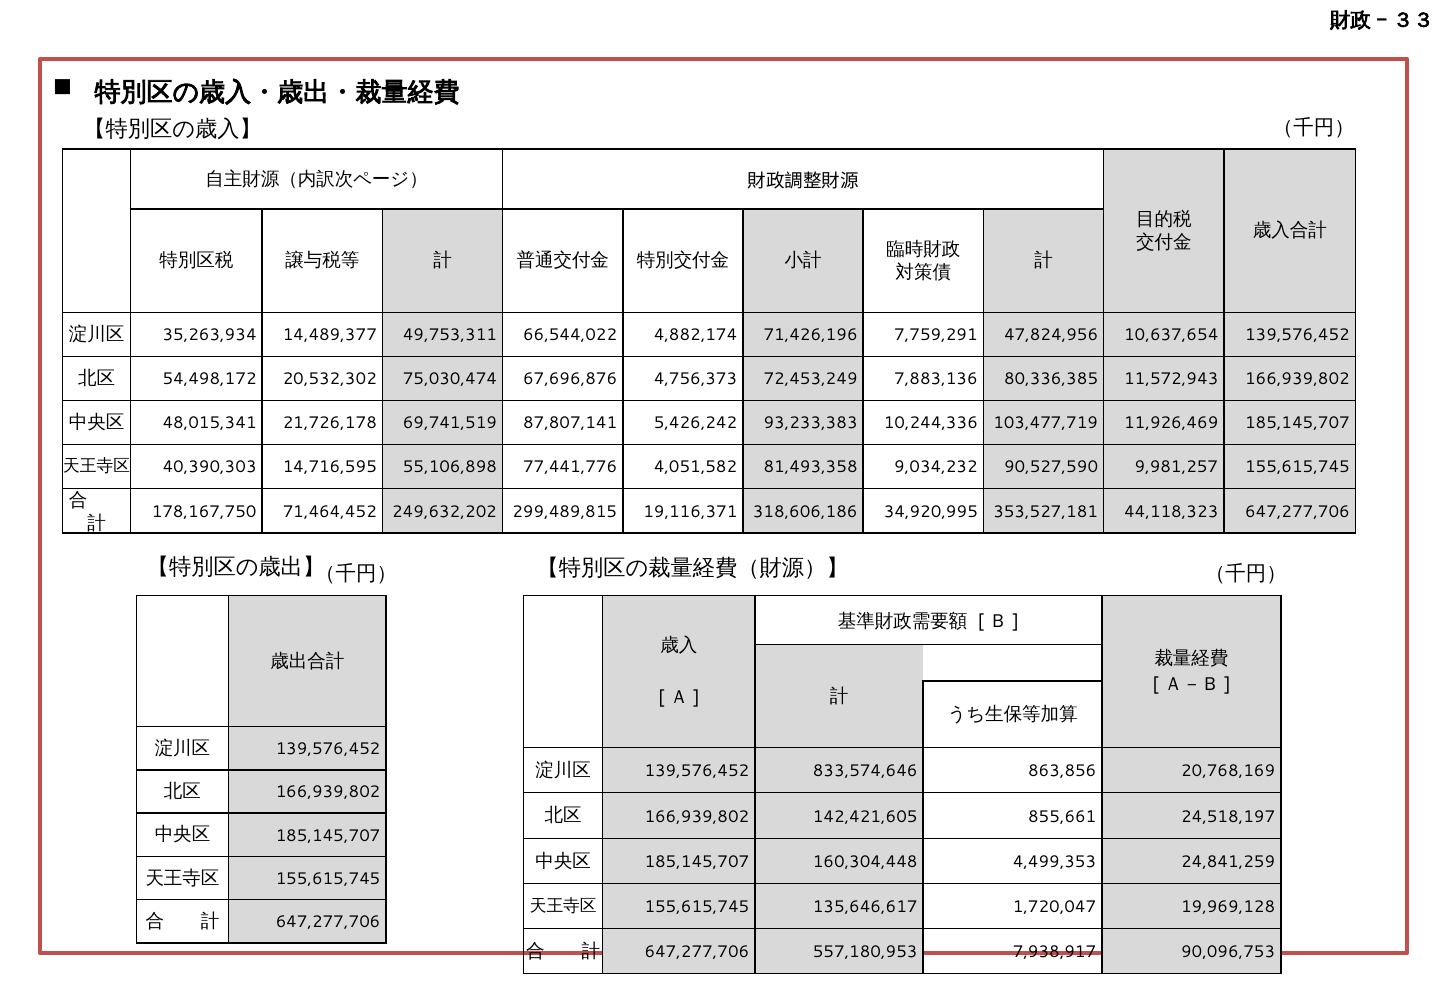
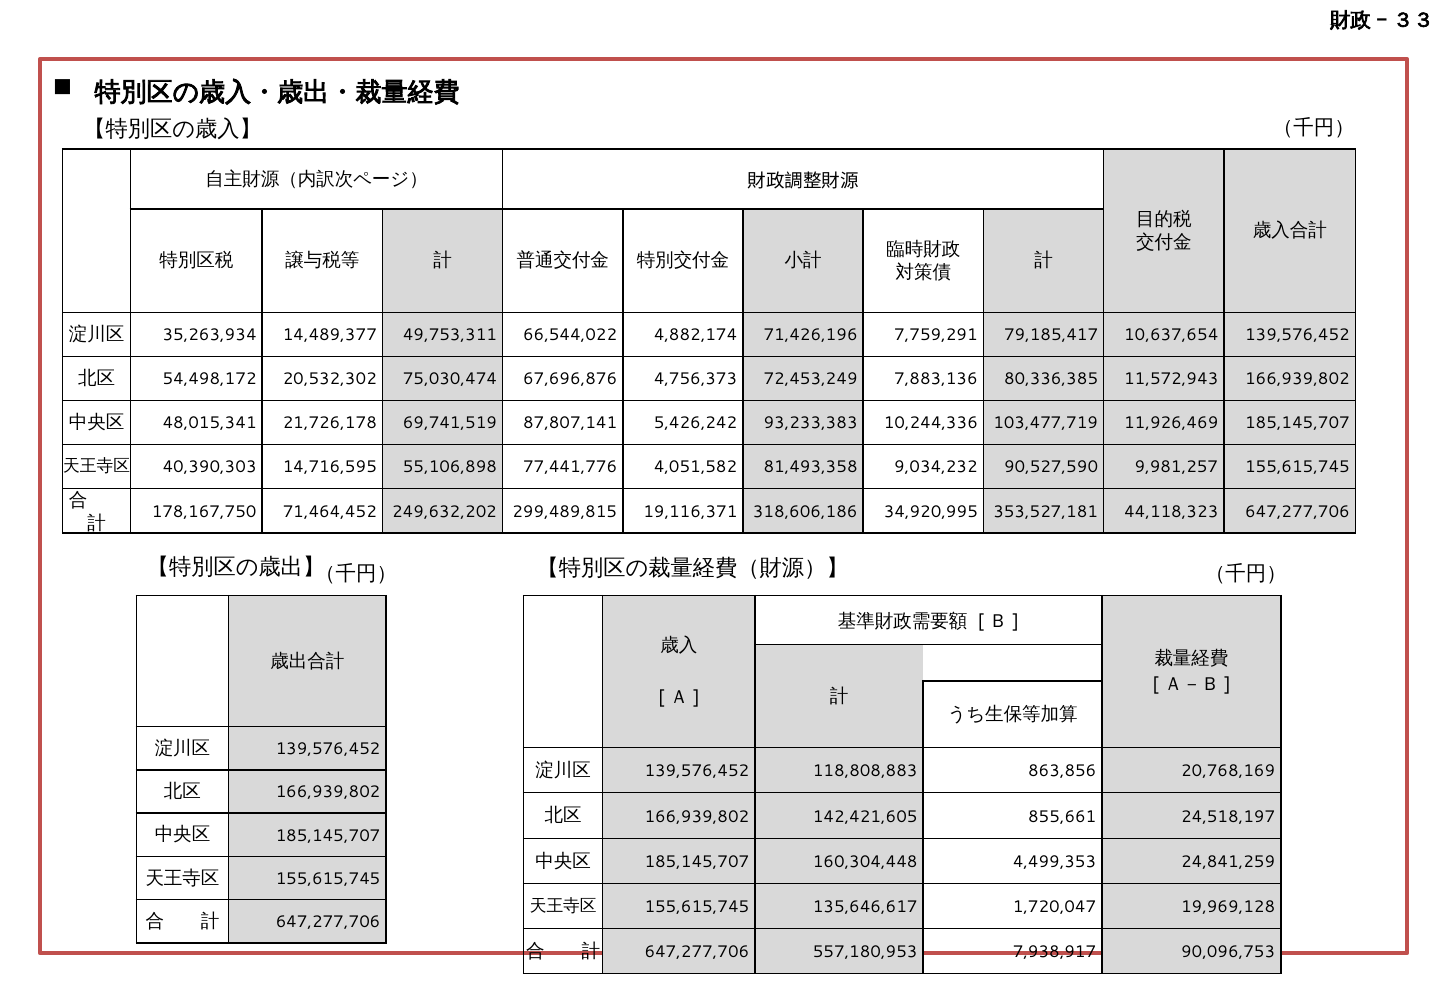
47,824,956: 47,824,956 -> 79,185,417 (1051, 335)
833,574,646: 833,574,646 -> 118,808,883 (865, 771)
